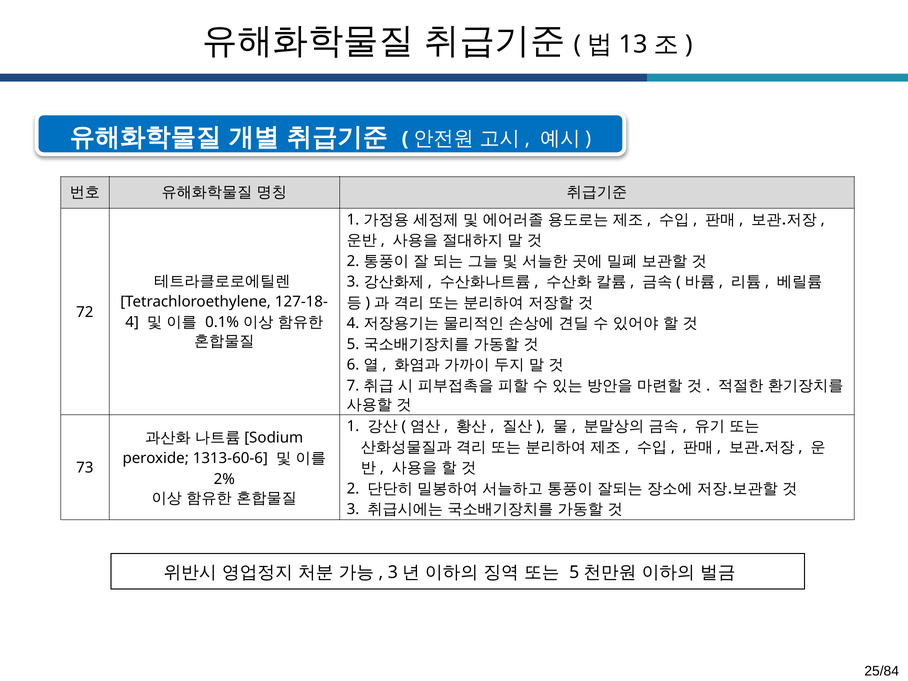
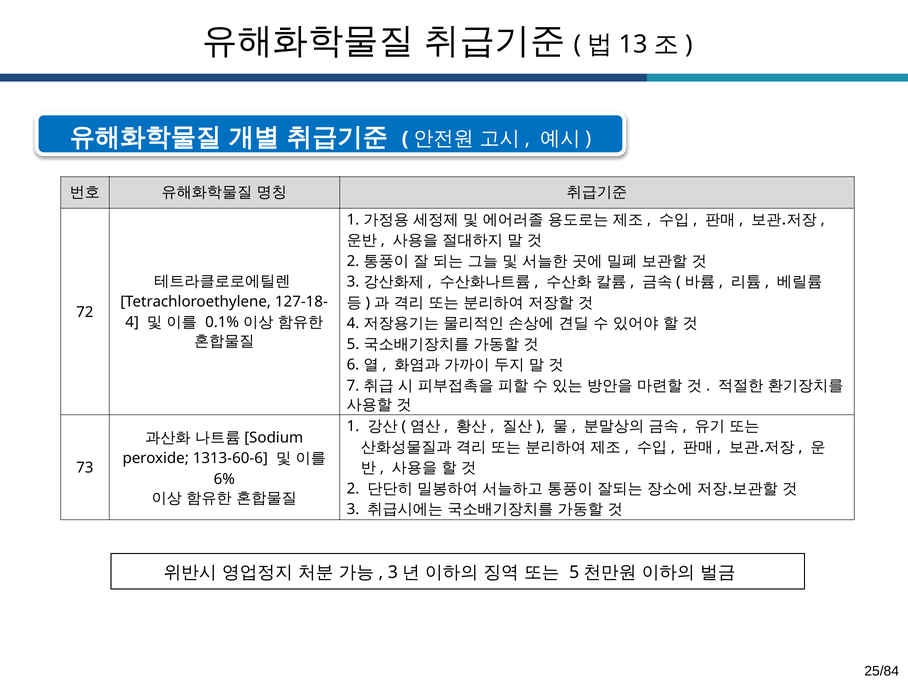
2%: 2% -> 6% (224, 479)
